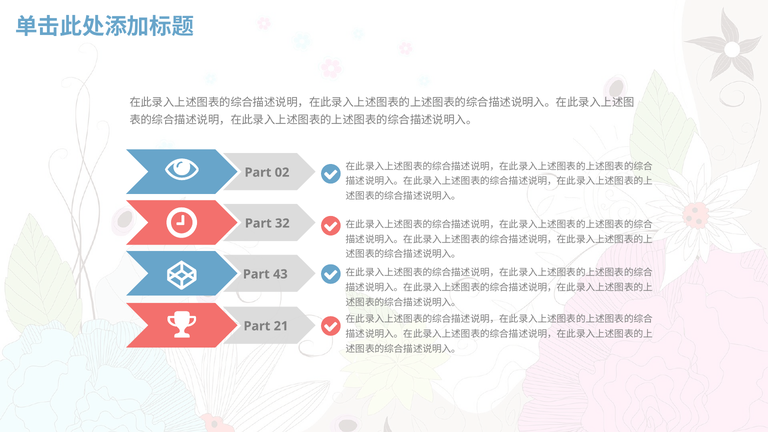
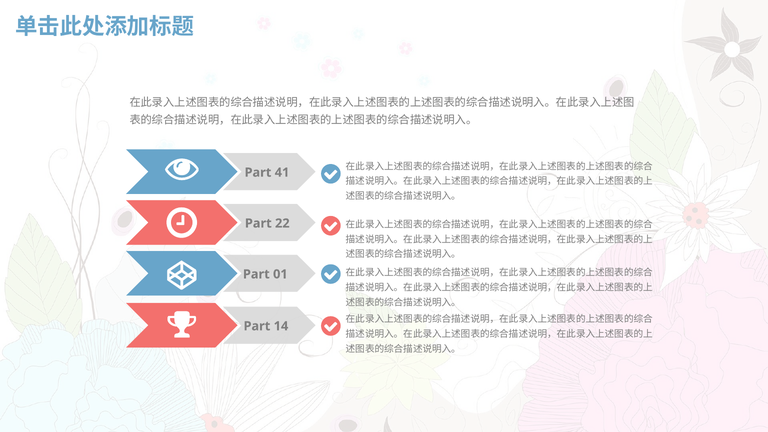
02: 02 -> 41 (282, 173)
32: 32 -> 22 (282, 223)
43: 43 -> 01 (280, 274)
21: 21 -> 14 (281, 326)
